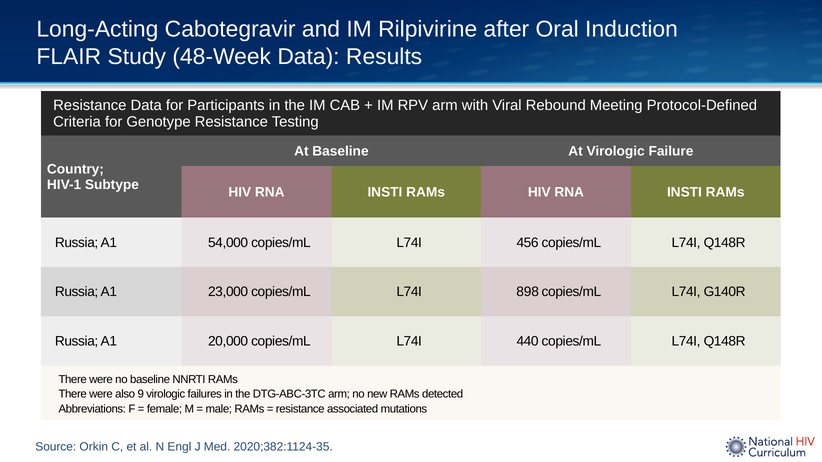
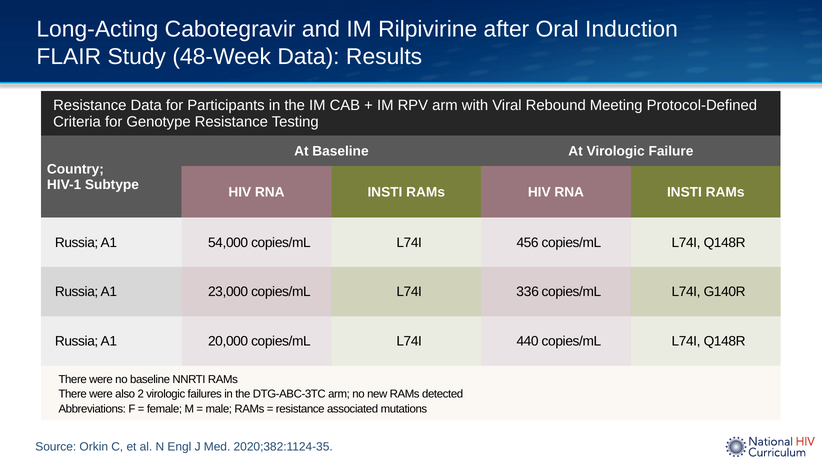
898: 898 -> 336 (528, 292)
9: 9 -> 2 (141, 394)
